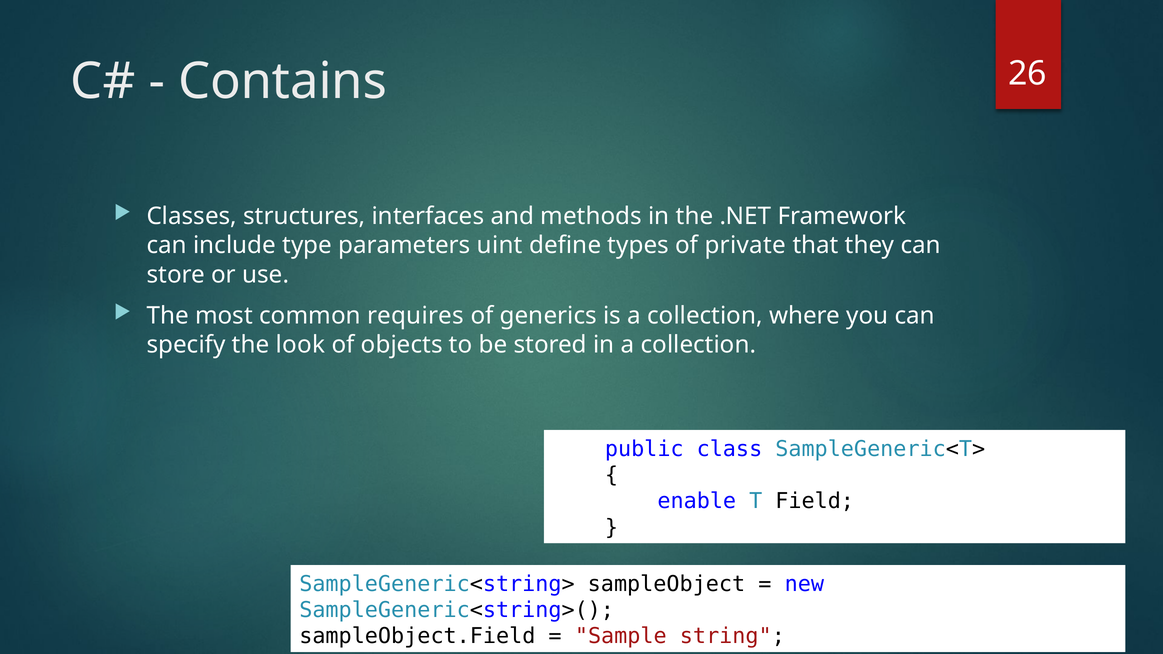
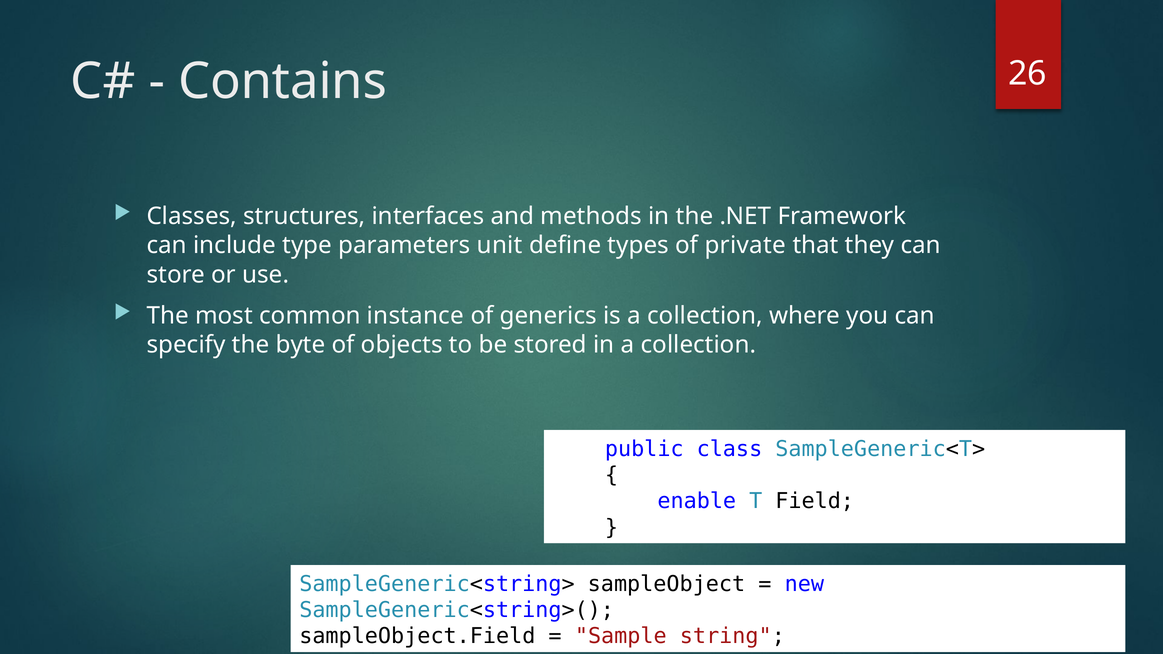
uint: uint -> unit (500, 246)
requires: requires -> instance (415, 316)
look: look -> byte (300, 345)
